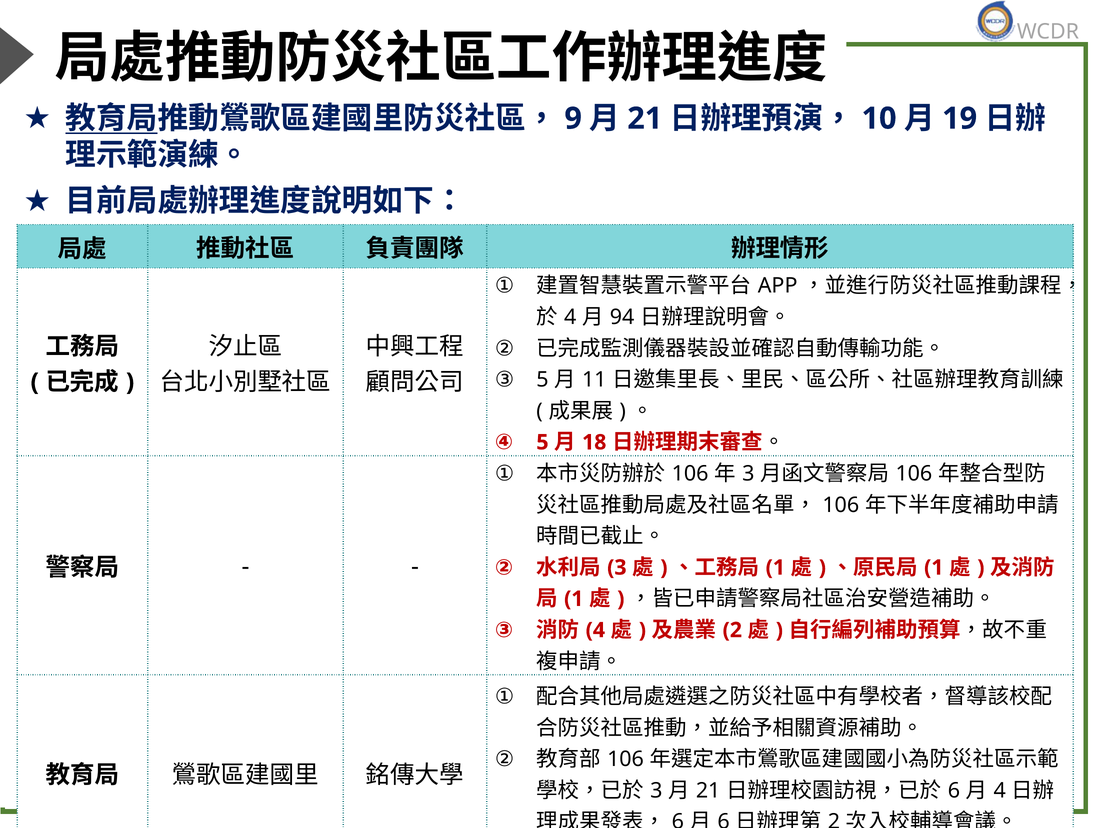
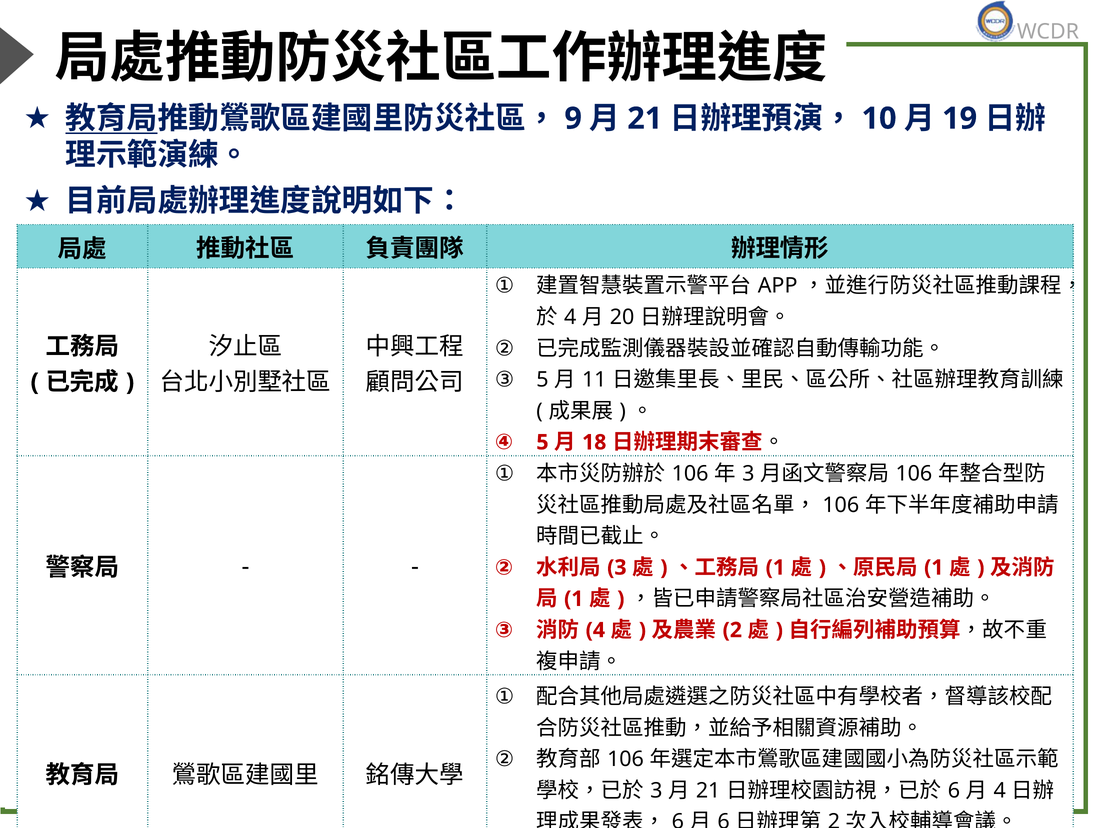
94: 94 -> 20 (622, 317)
